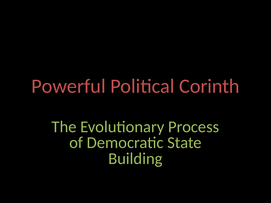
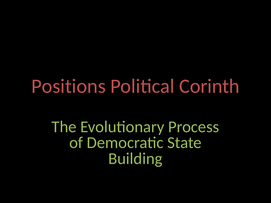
Powerful: Powerful -> Positions (69, 86)
